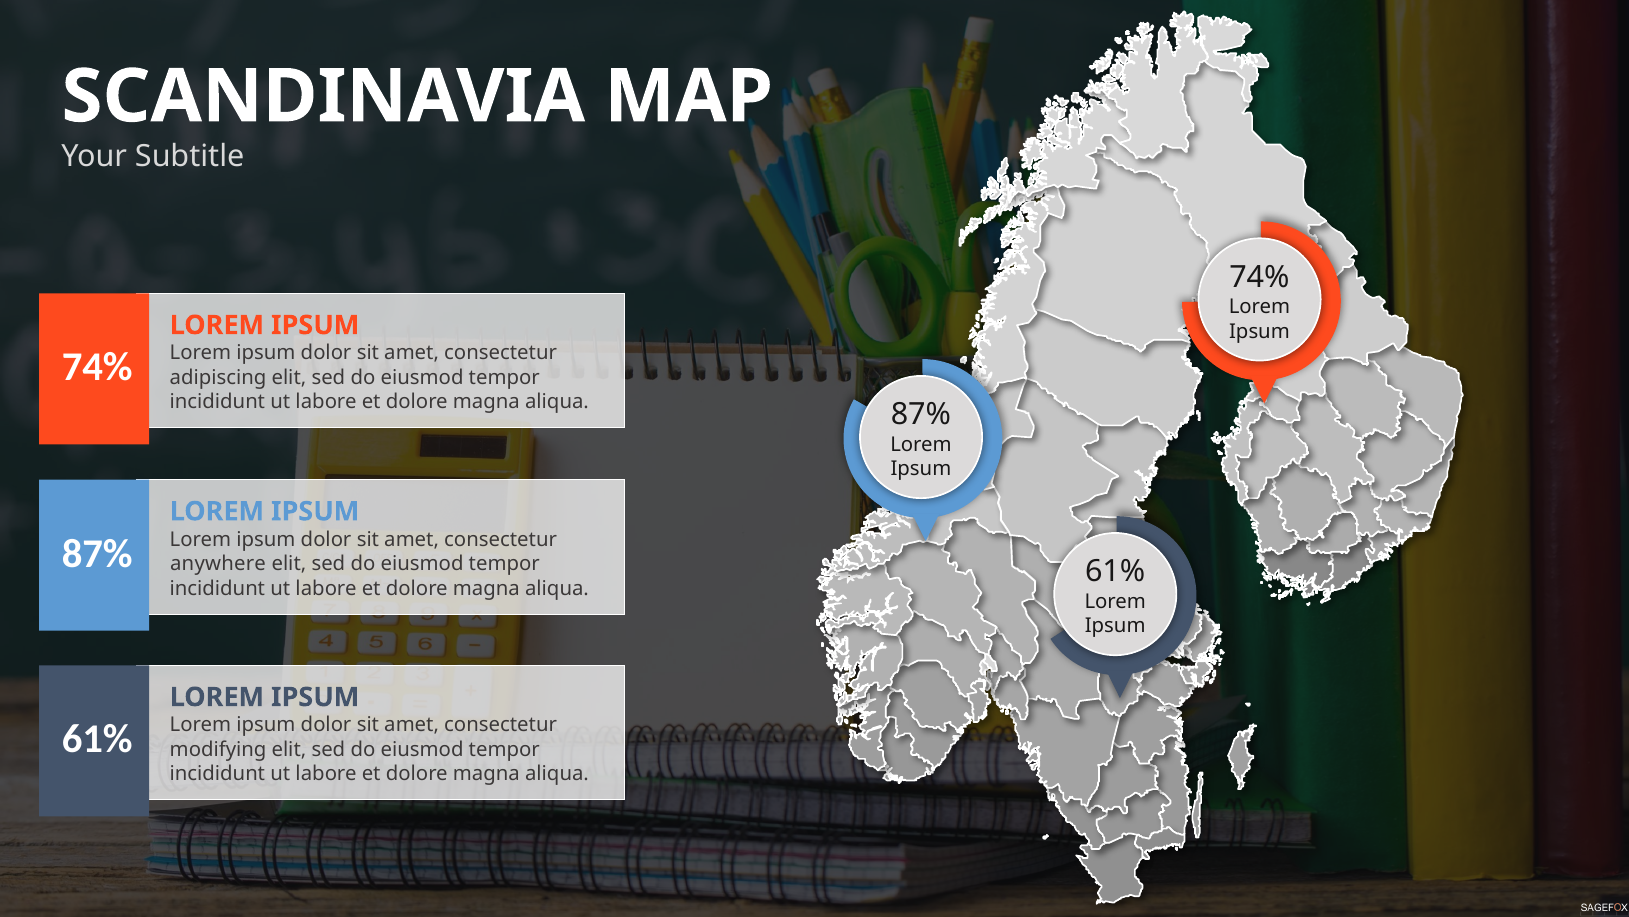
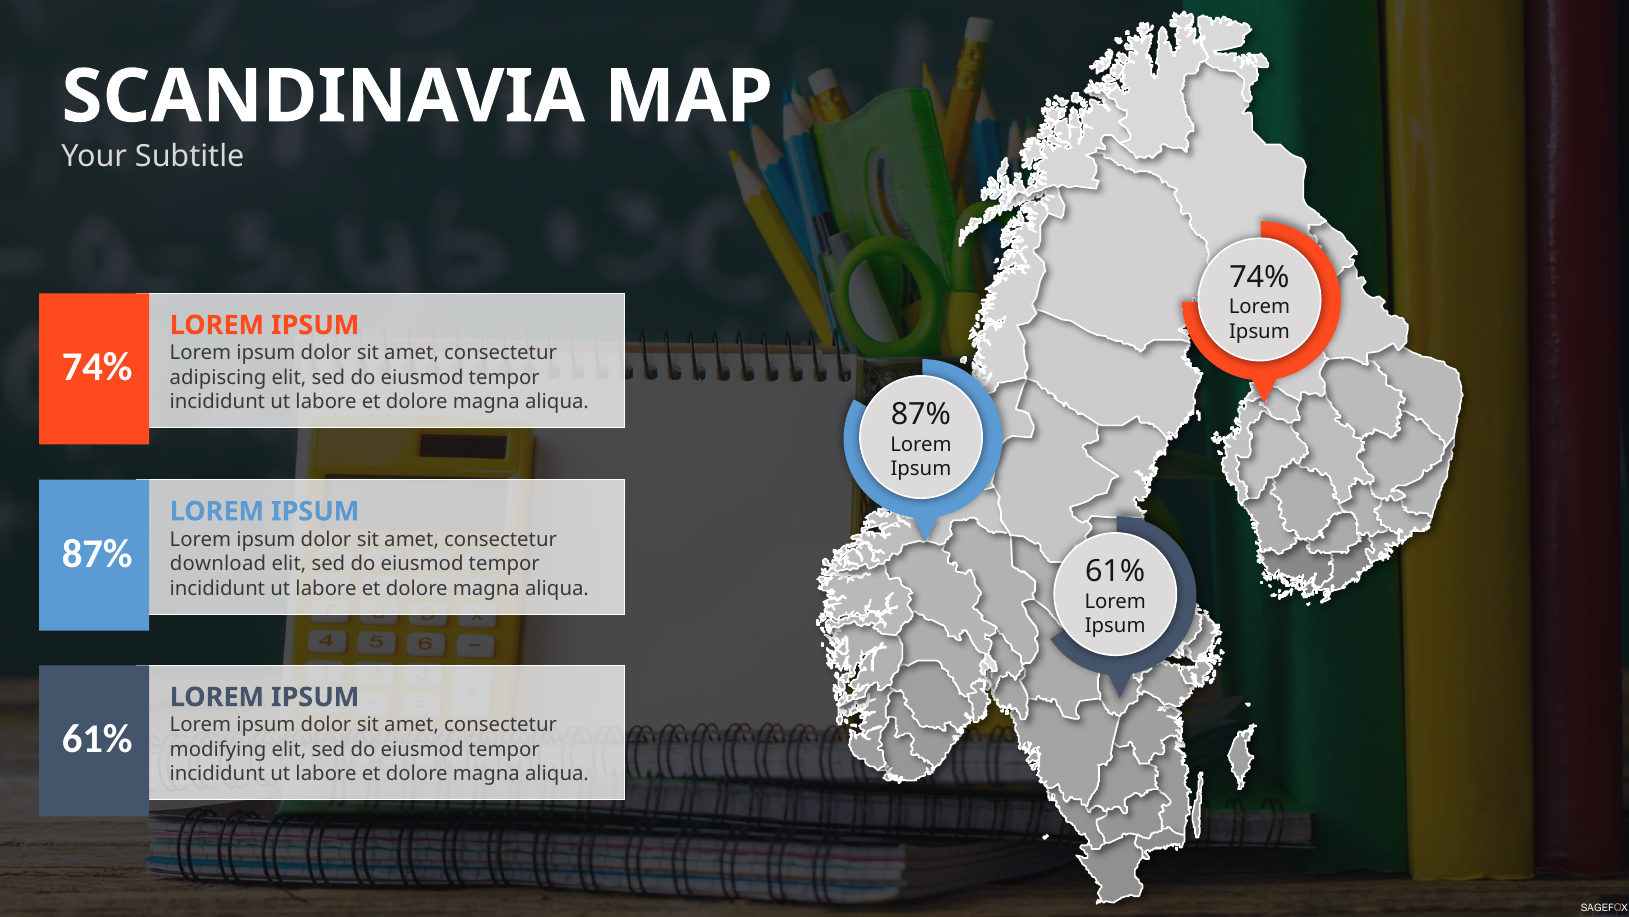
anywhere: anywhere -> download (218, 564)
